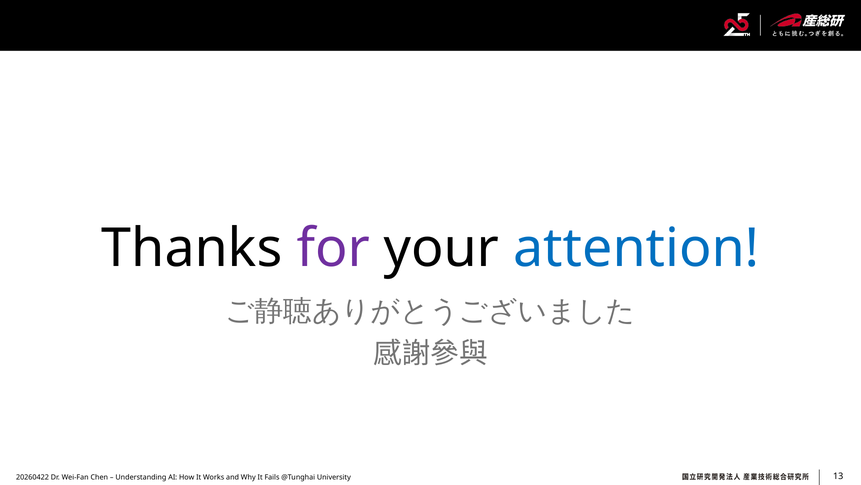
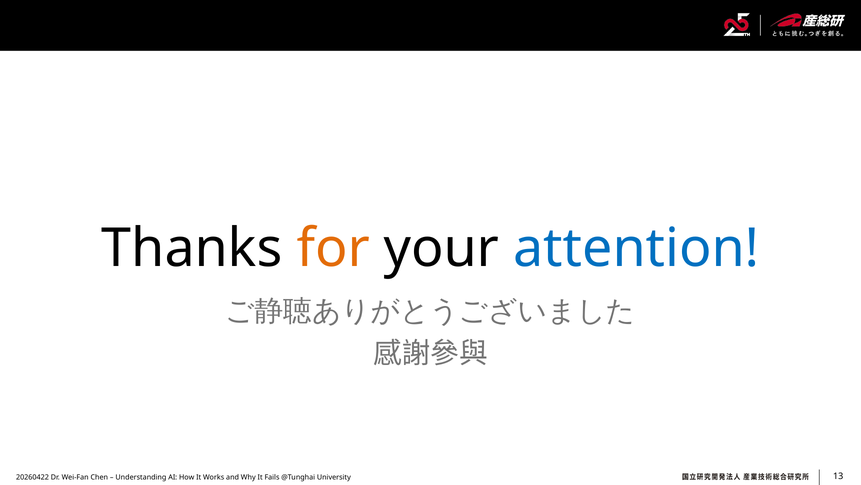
for colour: purple -> orange (333, 248)
